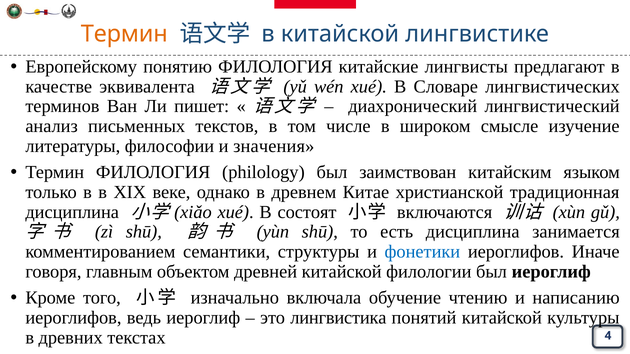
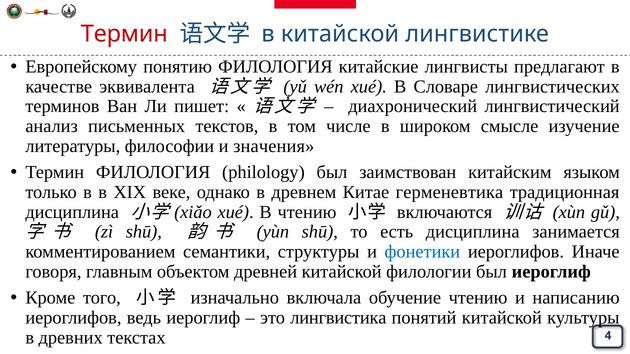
Термин colour: orange -> red (124, 34)
христианской: христианской -> герменевтика (449, 192)
В состоят: состоят -> чтению (307, 212)
